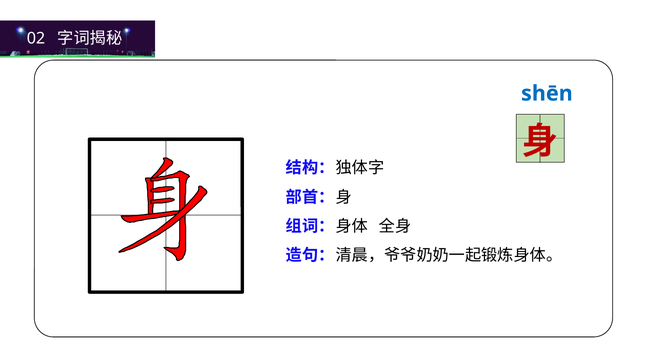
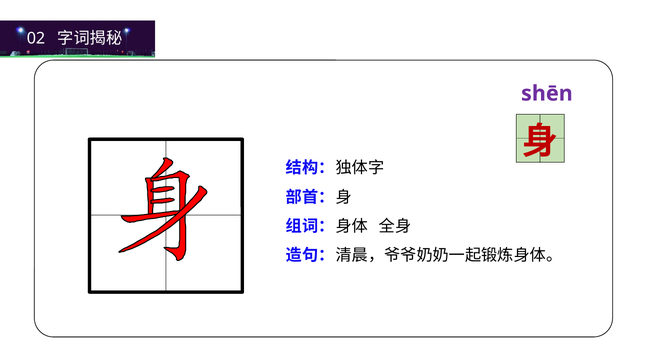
shēn colour: blue -> purple (547, 93)
